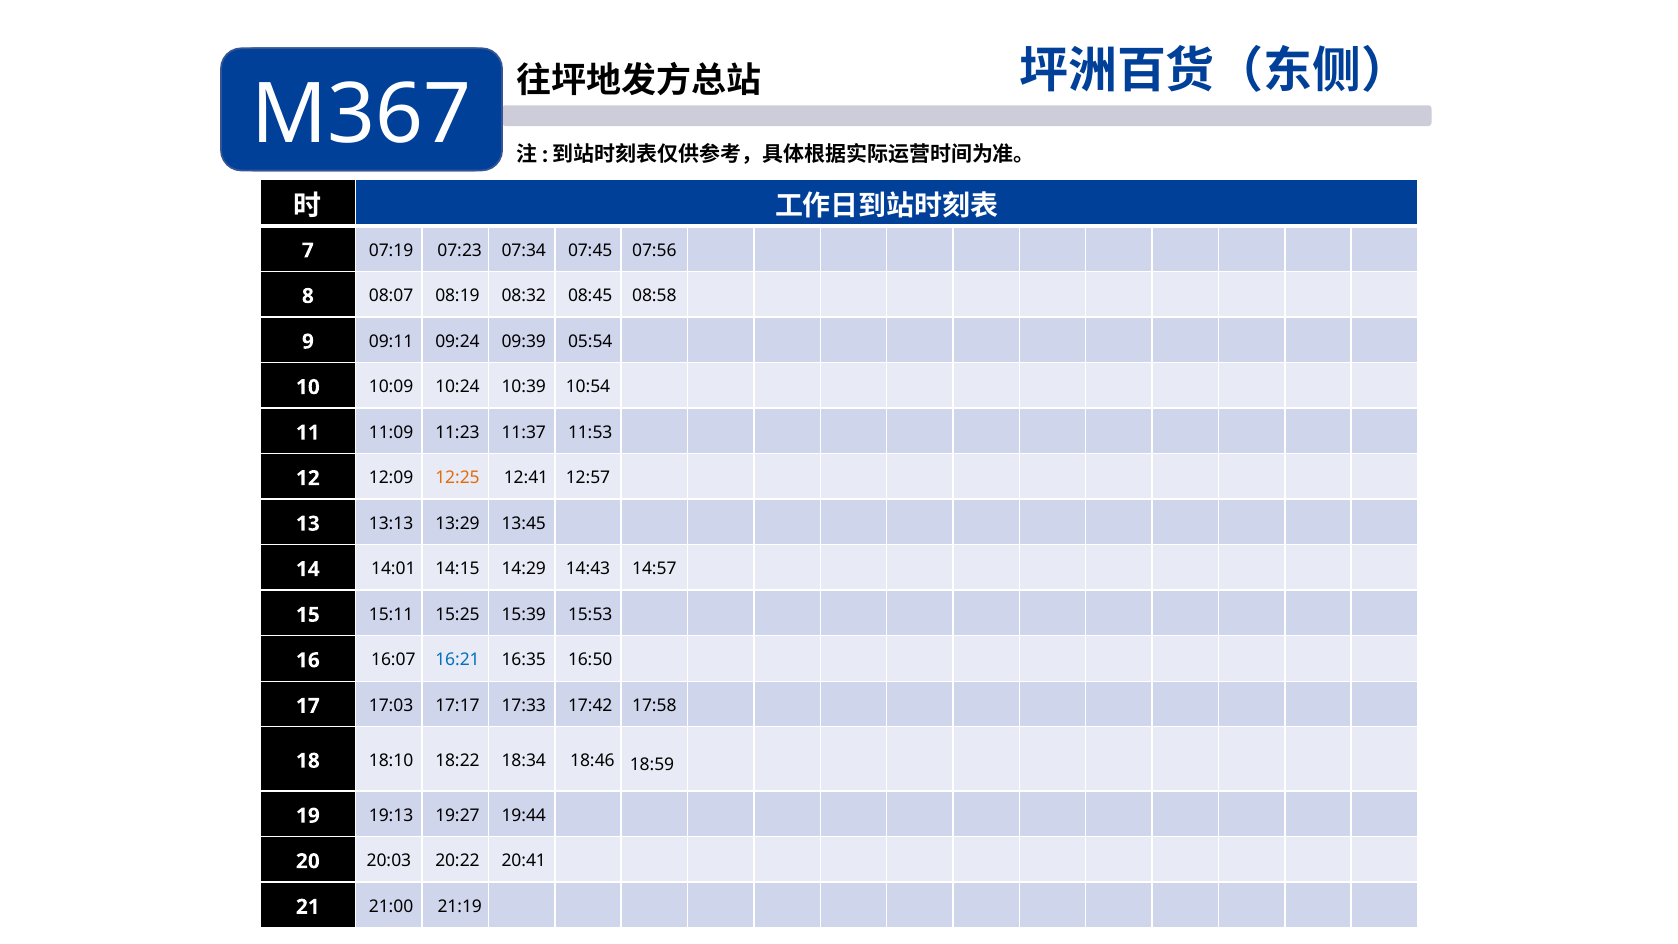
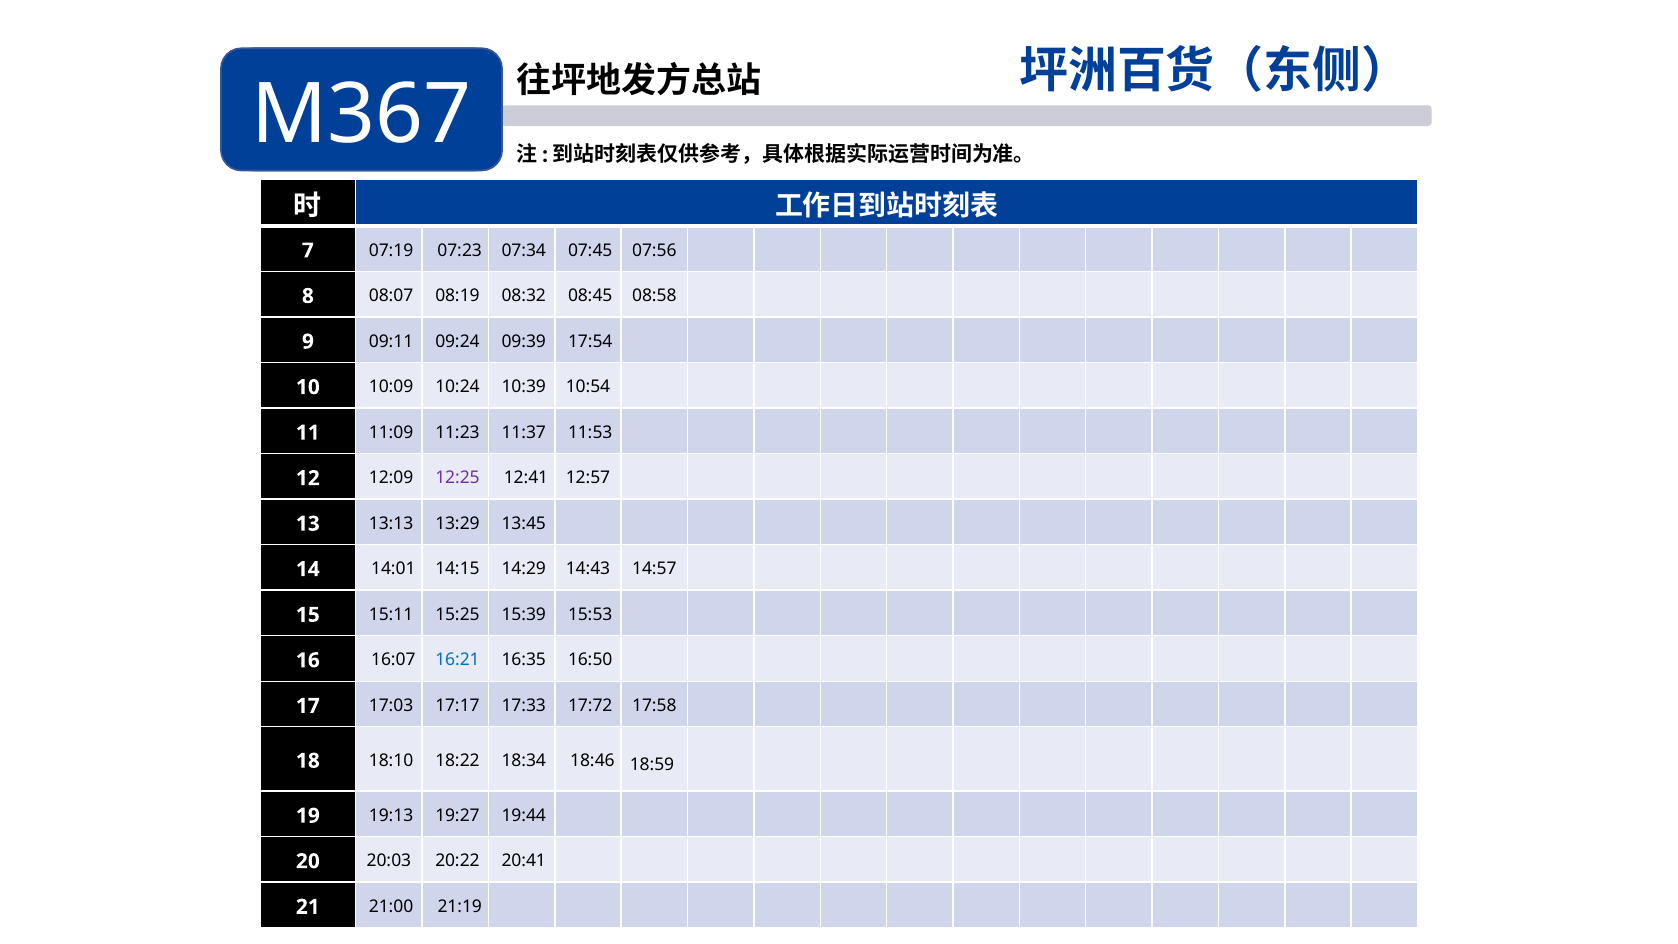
05:54: 05:54 -> 17:54 (590, 341)
12:25 colour: orange -> purple (457, 478)
17:42: 17:42 -> 17:72 (590, 706)
